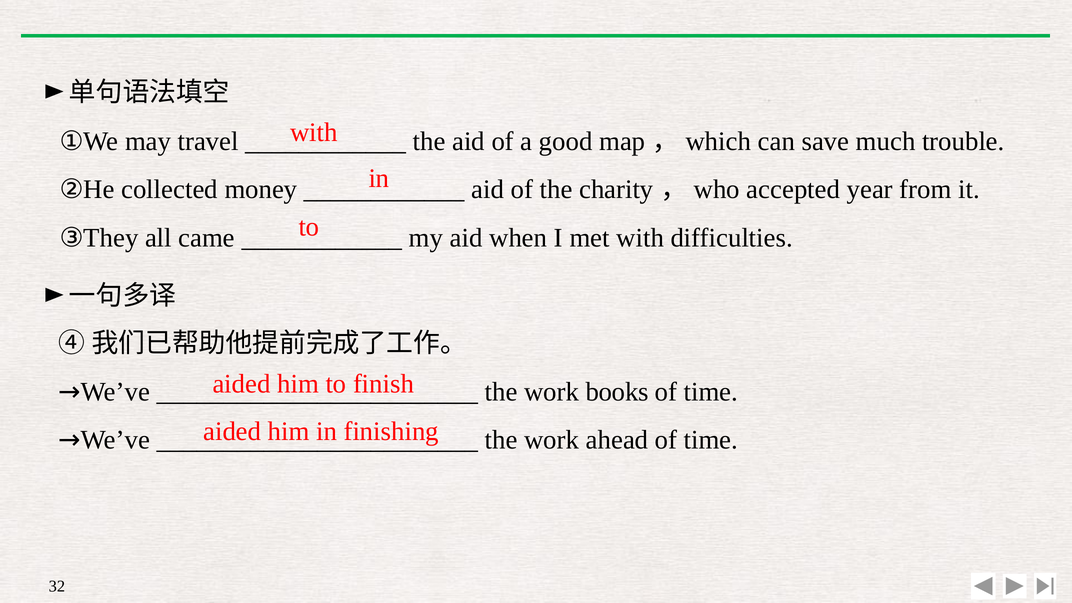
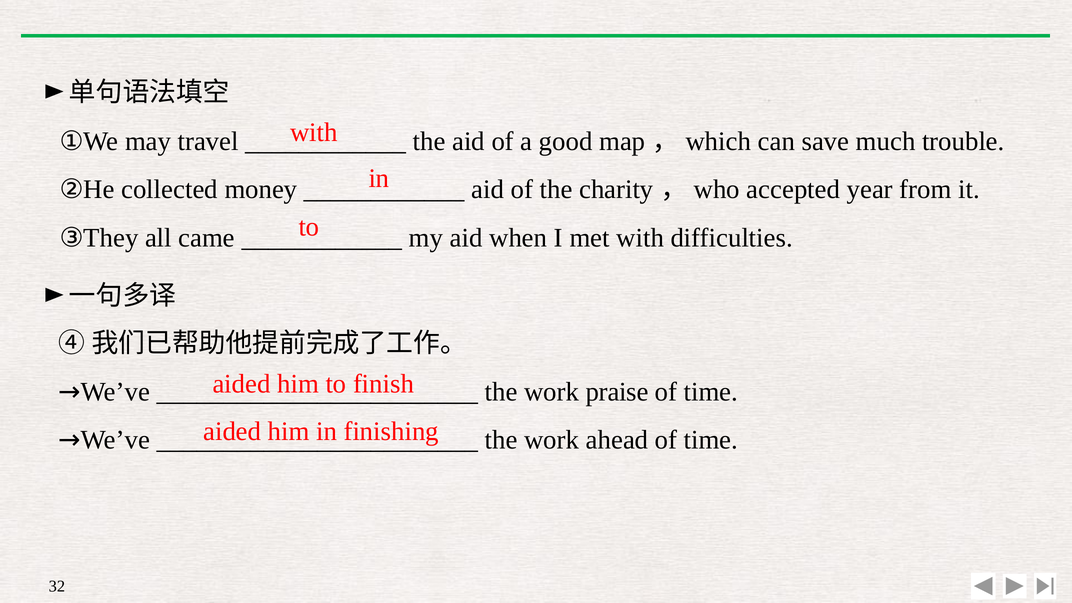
books: books -> praise (617, 392)
